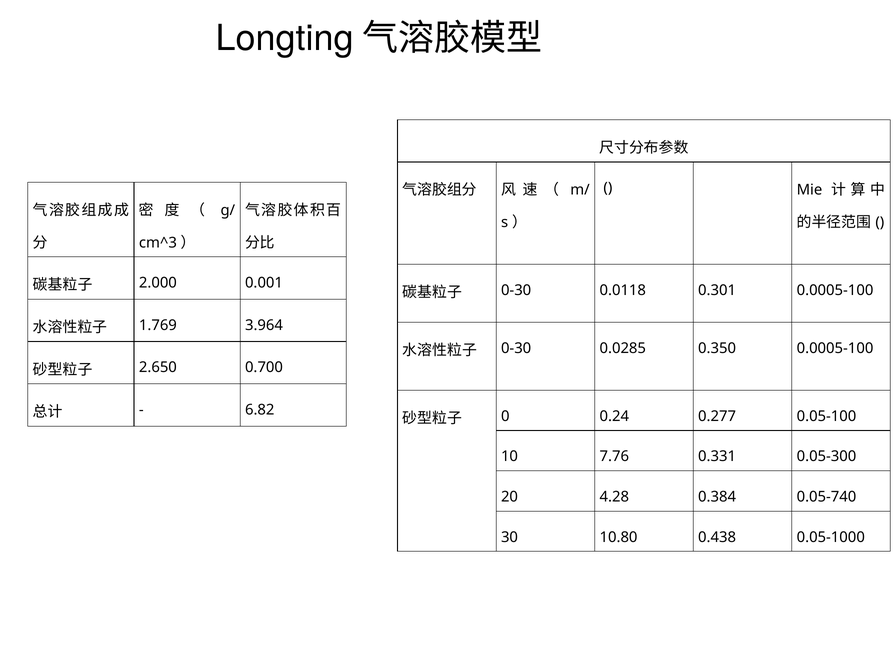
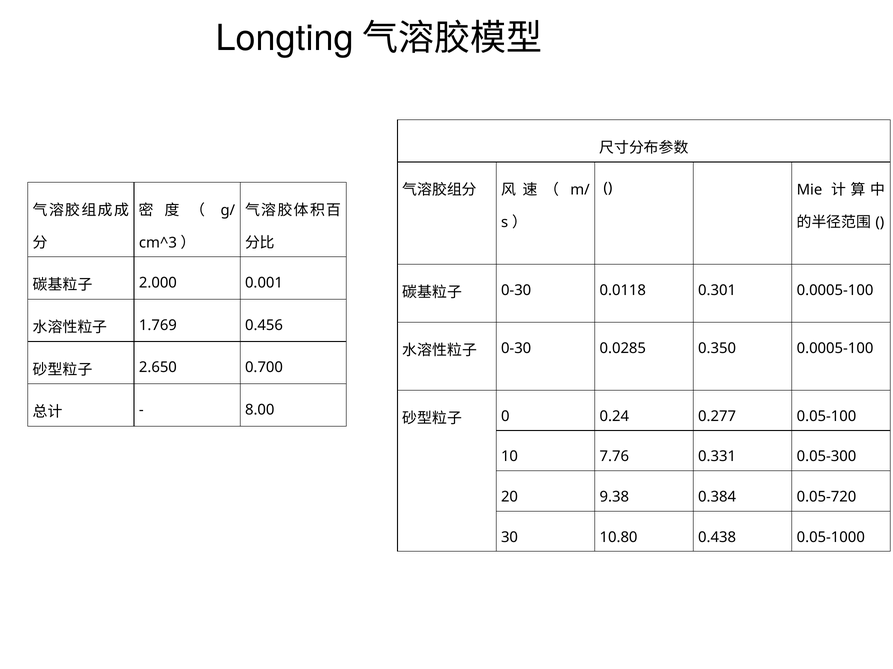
3.964: 3.964 -> 0.456 (264, 326)
6.82: 6.82 -> 8.00 (260, 410)
4.28: 4.28 -> 9.38 (614, 497)
0.05-740: 0.05-740 -> 0.05-720 (826, 497)
